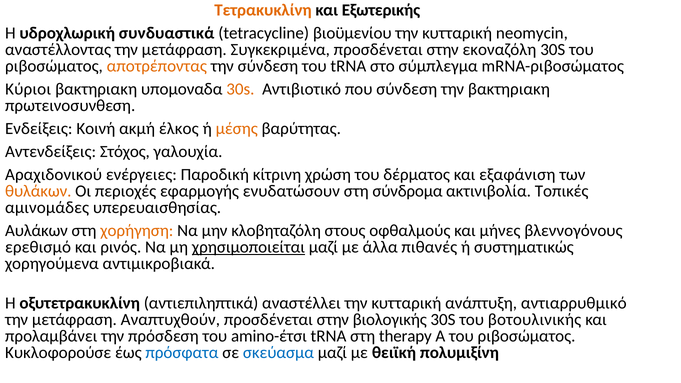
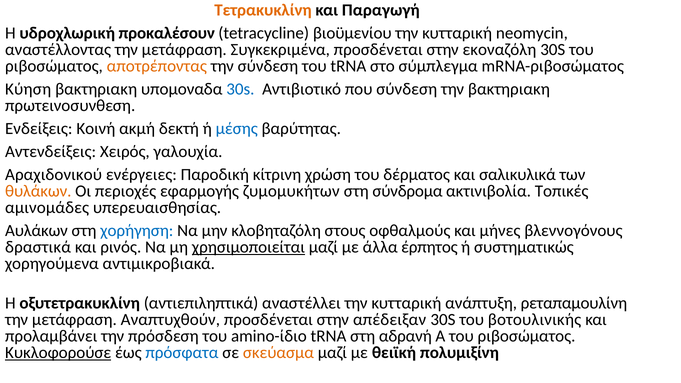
Εξωτερικής: Εξωτερικής -> Παραγωγή (381, 10)
συνδυαστικά: συνδυαστικά -> προκαλέσουν (167, 33)
Kύριοι: Kύριοι -> Κύηση (28, 89)
30s colour: orange -> blue (240, 89)
έλκος: έλκος -> δεκτή (179, 129)
μέσης colour: orange -> blue (237, 129)
Στόχος: Στόχος -> Χειρός (125, 152)
εξαφάνιση: εξαφάνιση -> σαλικυλικά (517, 174)
ενυδατώσουν: ενυδατώσουν -> ζυμομυκήτων (291, 191)
χορήγηση colour: orange -> blue (137, 230)
ερεθισμό: ερεθισμό -> δραστικά (38, 247)
πιθανές: πιθανές -> έρπητος (429, 247)
αντιαρρυθμικό: αντιαρρυθμικό -> ρεταπαμουλίνη (574, 303)
βιολογικής: βιολογικής -> απέδειξαν (390, 320)
amino-έτσι: amino-έτσι -> amino-ίδιο (269, 336)
therapy: therapy -> αδρανή (405, 336)
Κυκλοφορούσε underline: none -> present (58, 353)
σκεύασμα colour: blue -> orange (278, 353)
